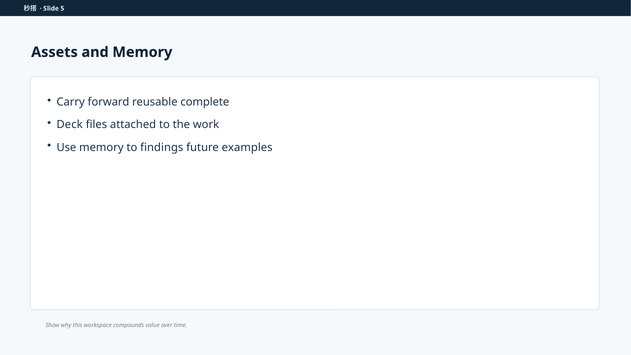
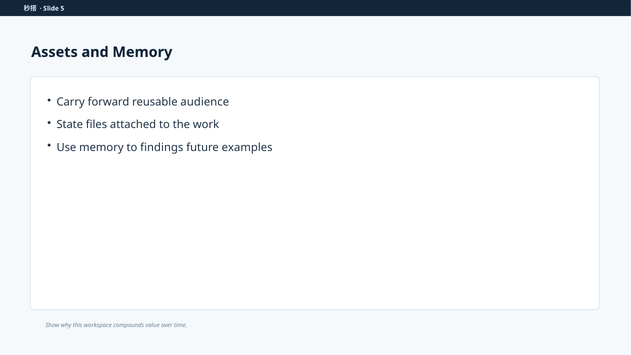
complete: complete -> audience (205, 102)
Deck: Deck -> State (70, 125)
